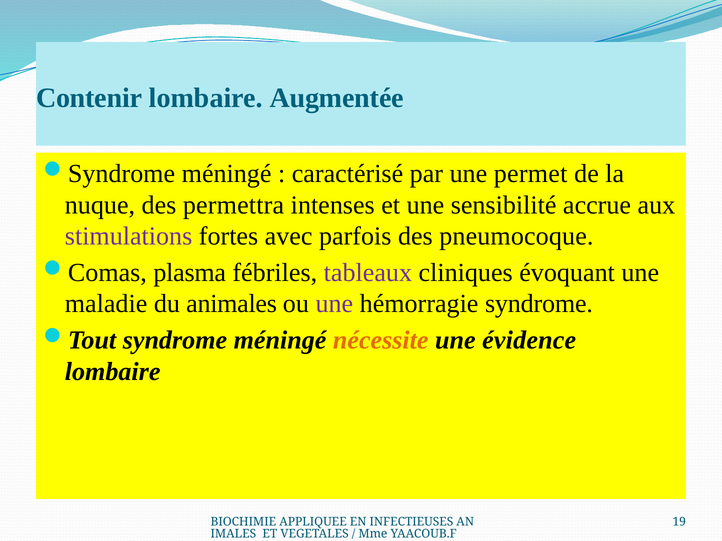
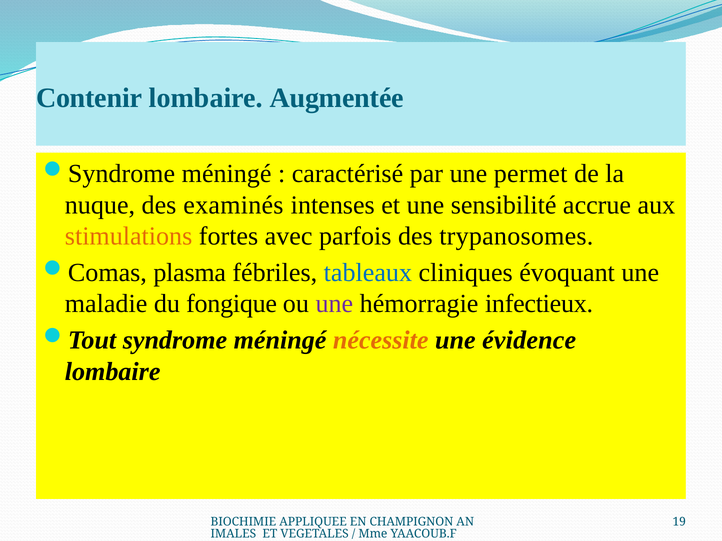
permettra: permettra -> examinés (233, 205)
stimulations colour: purple -> orange (129, 236)
pneumocoque: pneumocoque -> trypanosomes (516, 236)
tableaux colour: purple -> blue (368, 273)
animales: animales -> fongique (232, 304)
hémorragie syndrome: syndrome -> infectieux (539, 304)
INFECTIEUSES: INFECTIEUSES -> CHAMPIGNON (411, 522)
